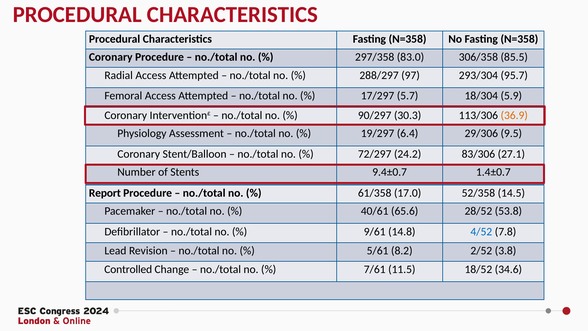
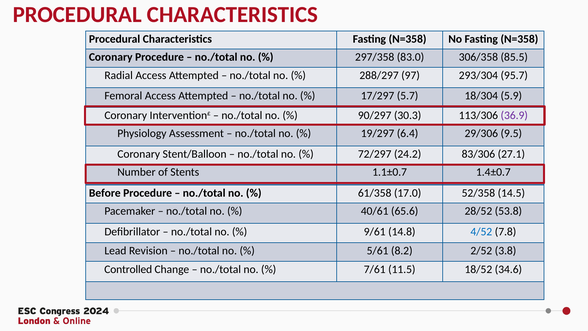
36.9 colour: orange -> purple (514, 115)
9.4±0.7: 9.4±0.7 -> 1.1±0.7 (390, 172)
Report: Report -> Before (105, 193)
